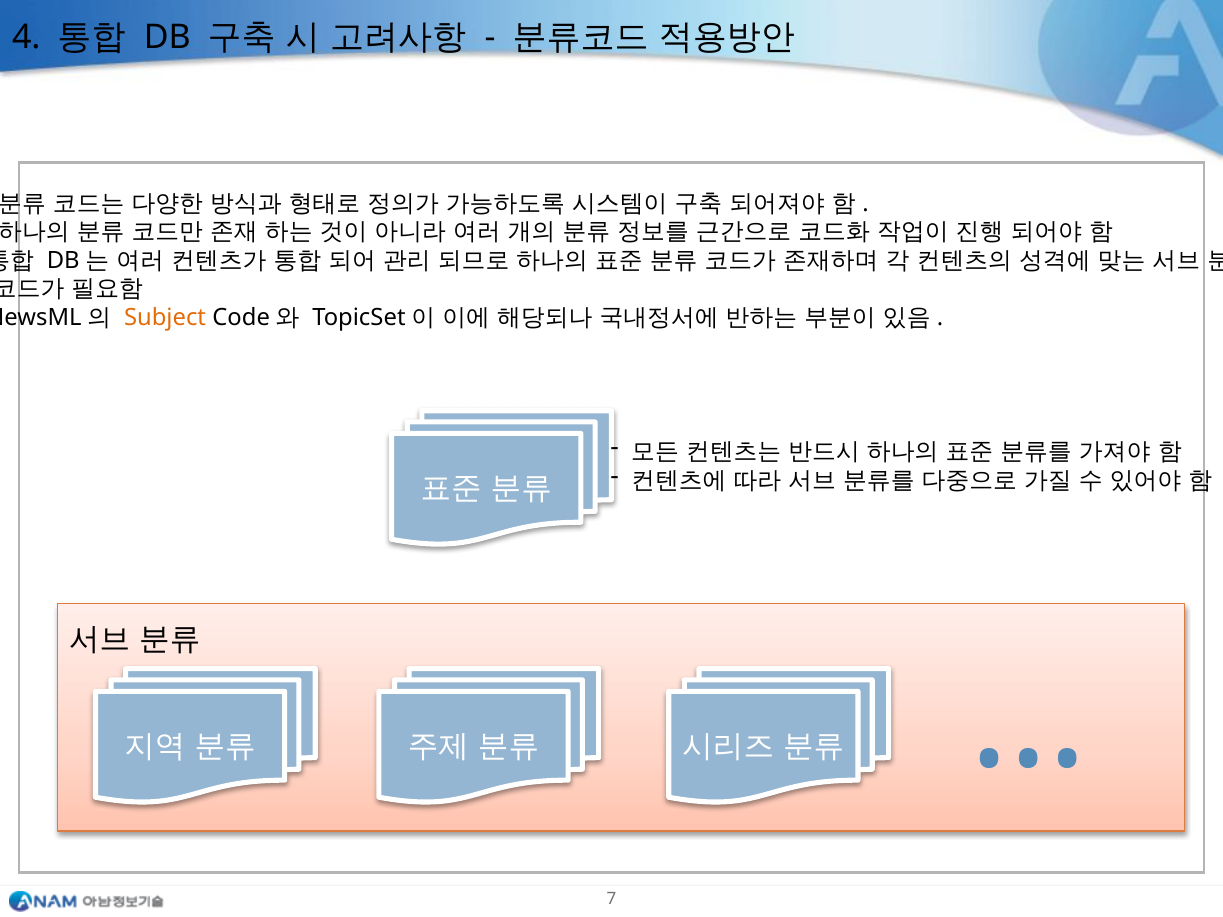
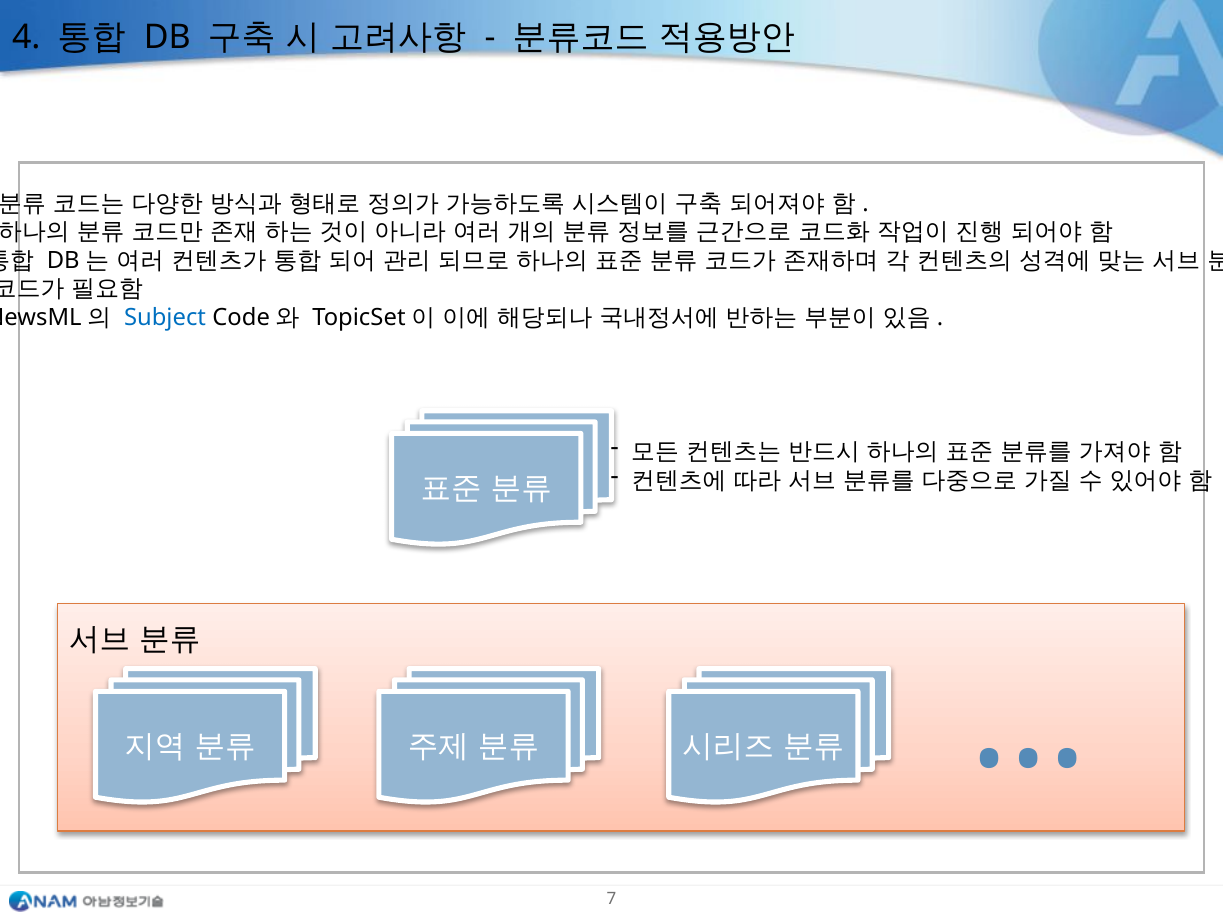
Subject colour: orange -> blue (165, 318)
